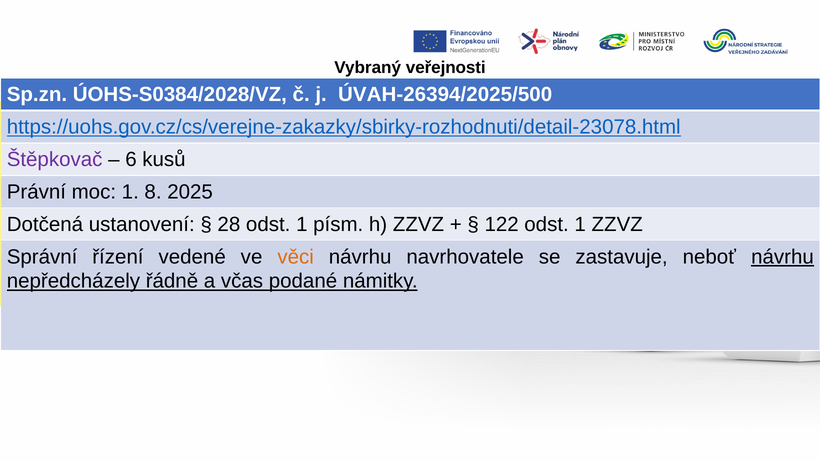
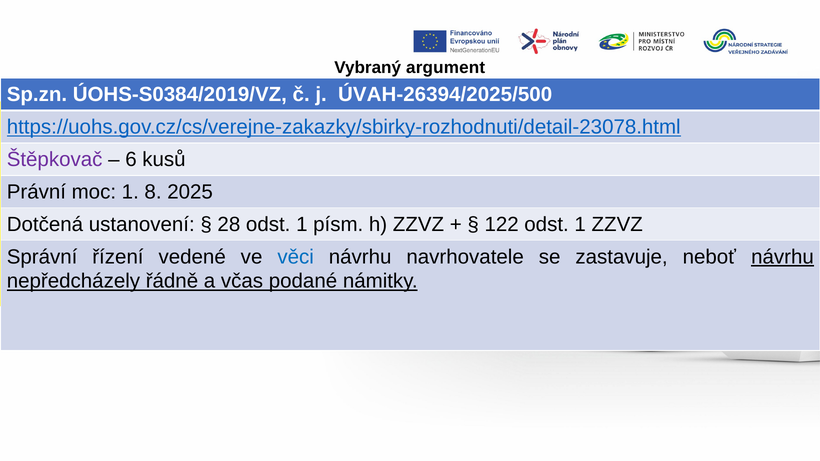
veřejnosti: veřejnosti -> argument (446, 68)
ÚOHS-S0384/2028/VZ: ÚOHS-S0384/2028/VZ -> ÚOHS-S0384/2019/VZ (180, 94)
věci colour: orange -> blue (296, 257)
